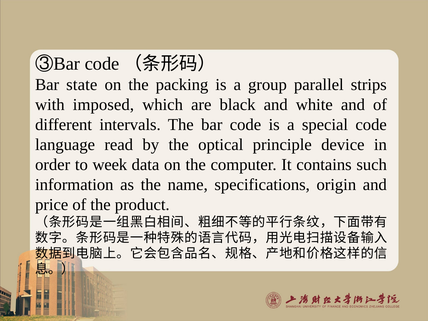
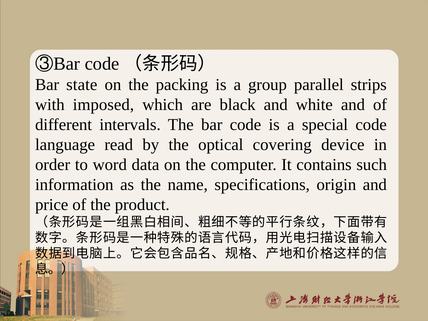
principle: principle -> covering (282, 145)
week: week -> word (110, 165)
